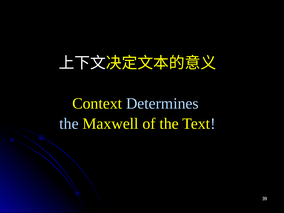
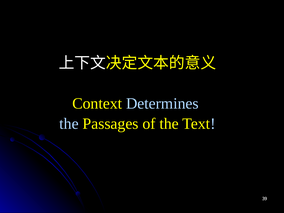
Maxwell: Maxwell -> Passages (111, 124)
